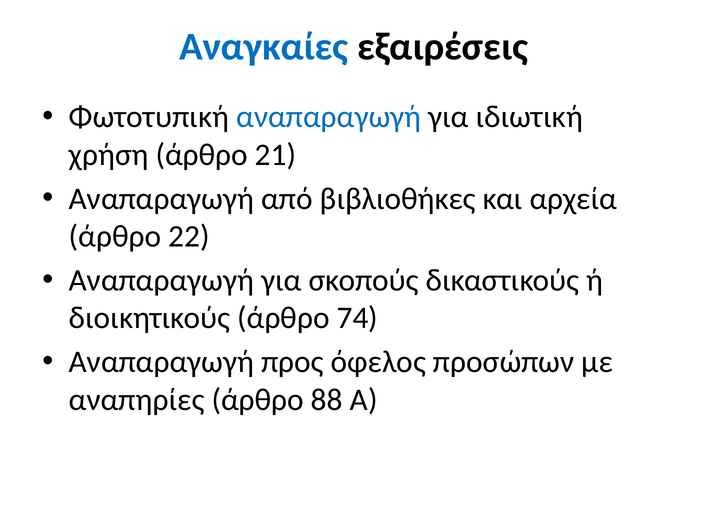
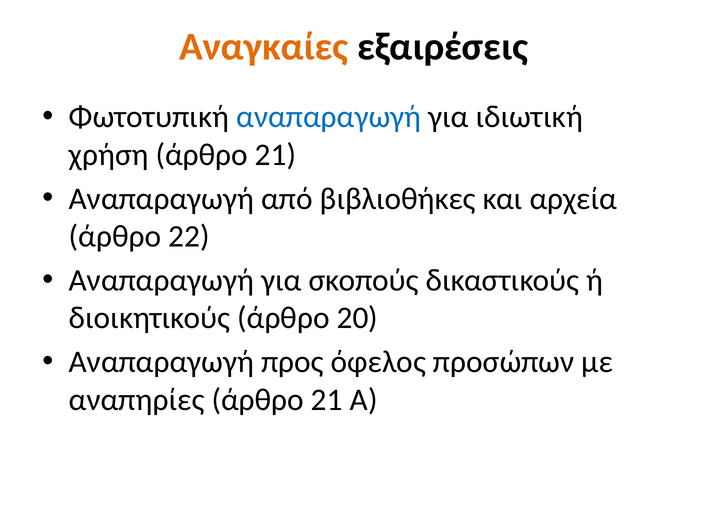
Αναγκαίες colour: blue -> orange (264, 47)
74: 74 -> 20 (357, 318)
αναπηρίες άρθρο 88: 88 -> 21 (327, 399)
